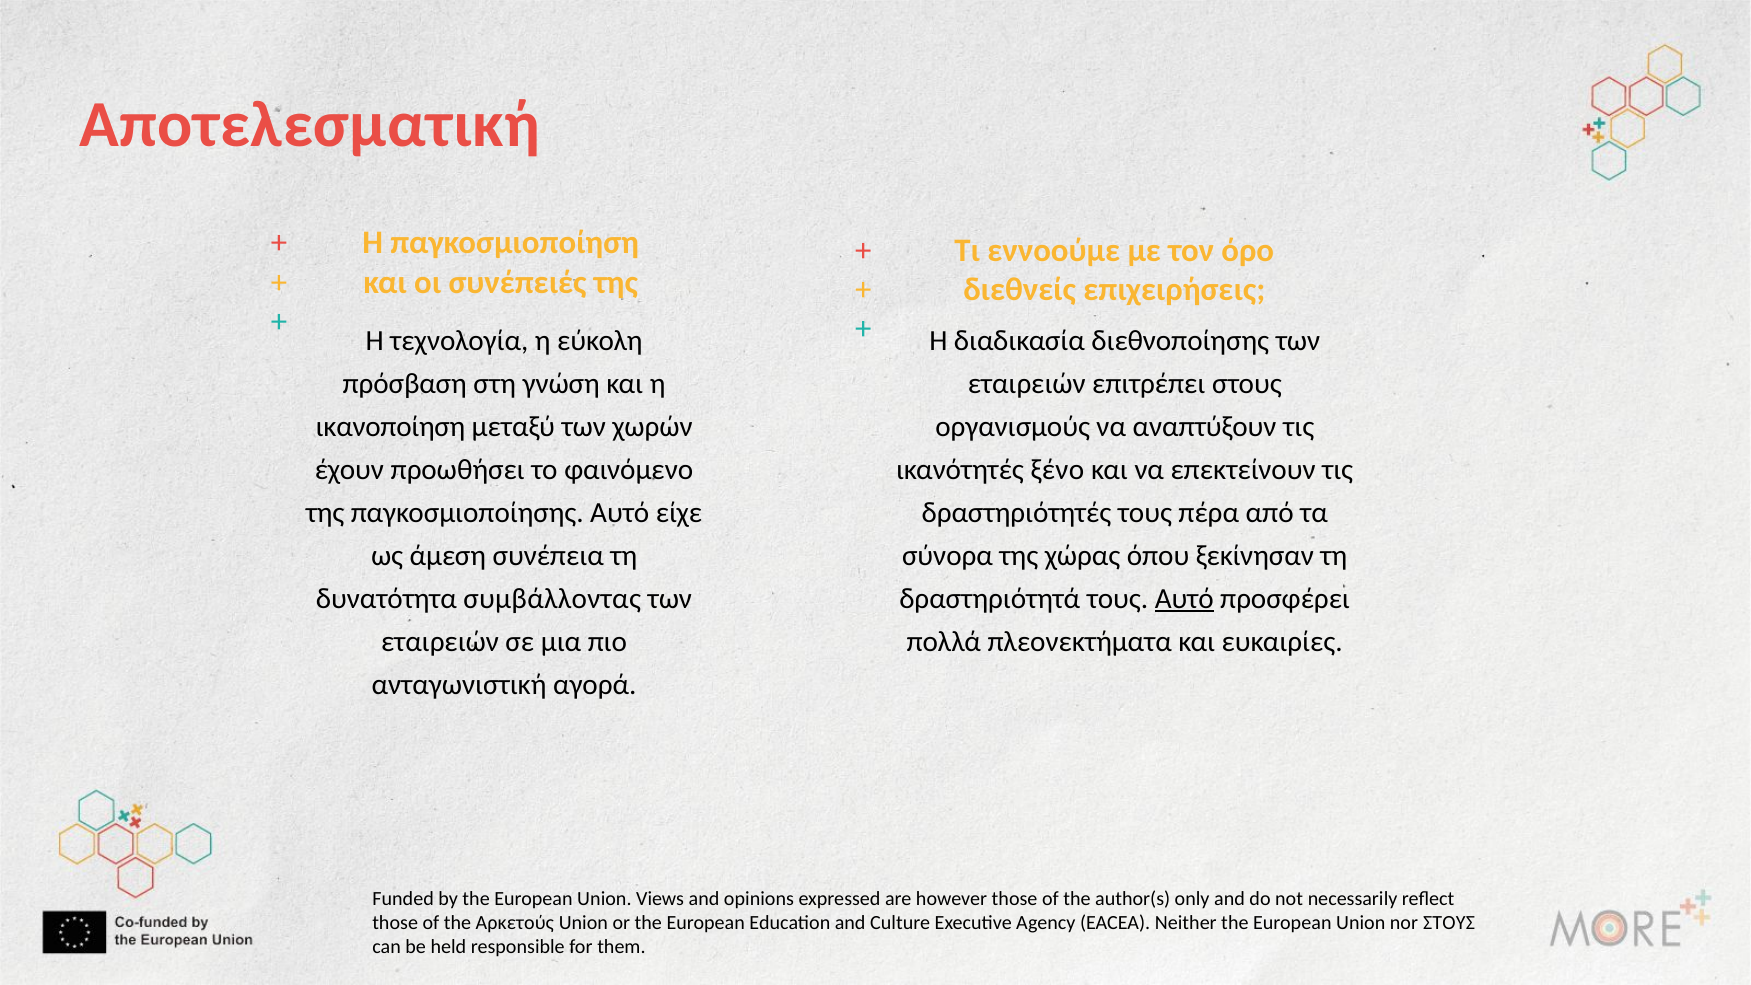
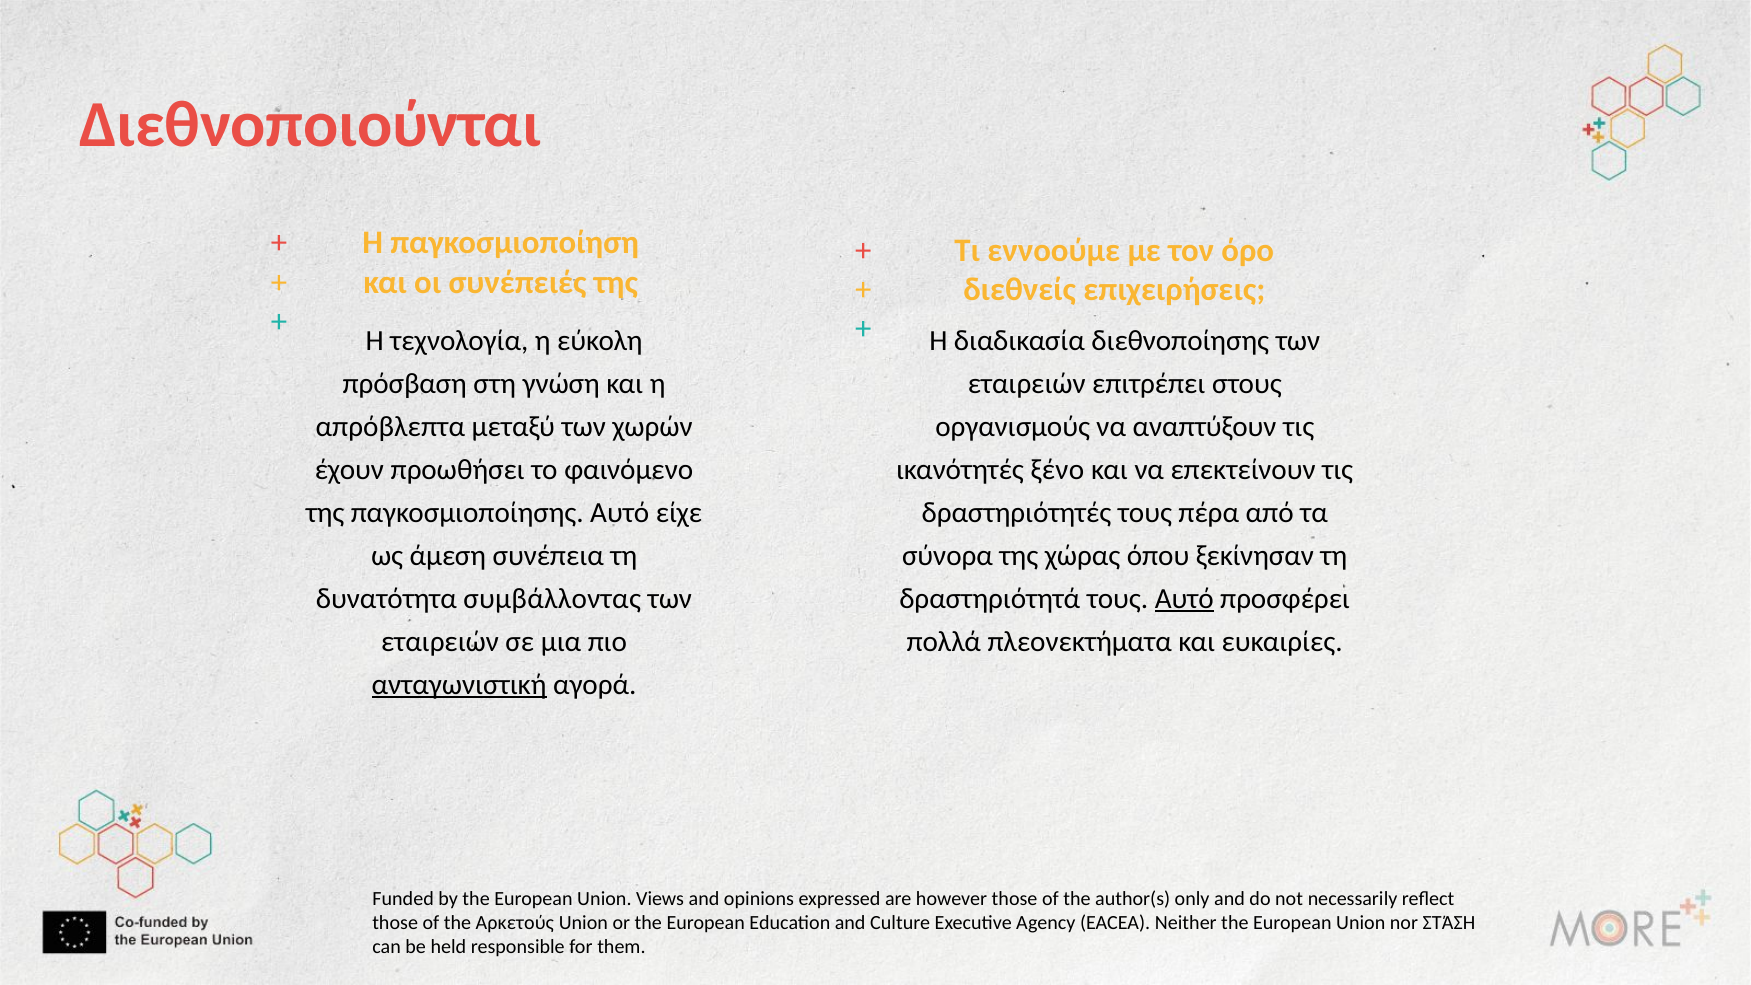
Αποτελεσματική: Αποτελεσματική -> Διεθνοποιούνται (310, 125)
ικανοποίηση: ικανοποίηση -> απρόβλεπτα (390, 427)
ανταγωνιστική underline: none -> present (459, 685)
nor ΣΤΟΥΣ: ΣΤΟΥΣ -> ΣΤΆΣΗ (1449, 923)
